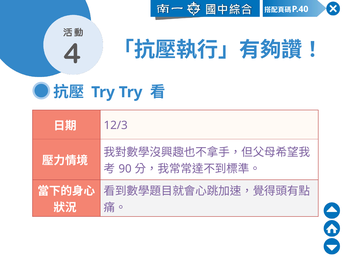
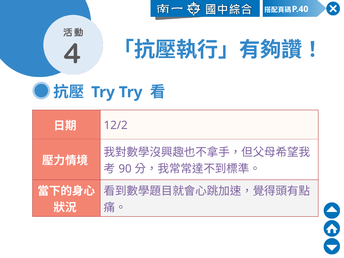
12/3: 12/3 -> 12/2 (116, 125)
